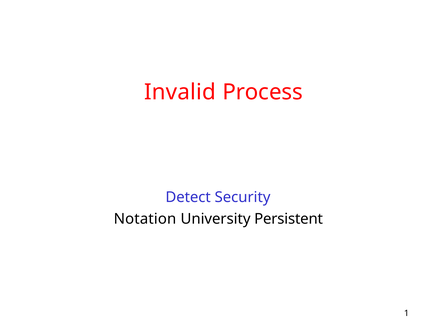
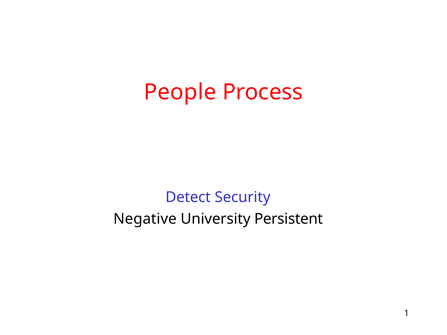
Invalid: Invalid -> People (180, 92)
Notation: Notation -> Negative (145, 219)
